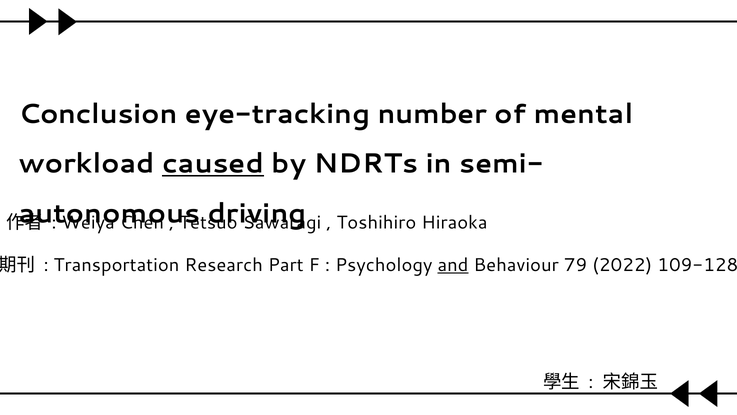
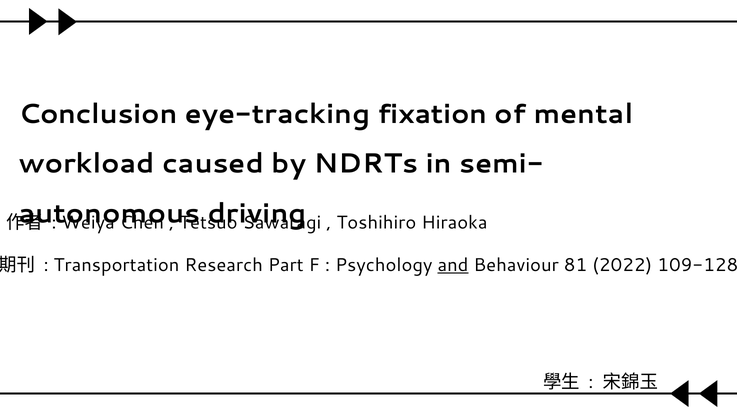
number: number -> fixation (432, 114)
caused underline: present -> none (213, 164)
79: 79 -> 81 (576, 265)
